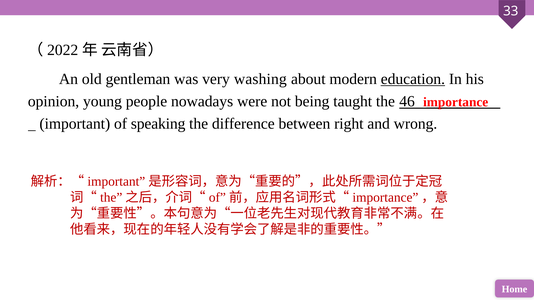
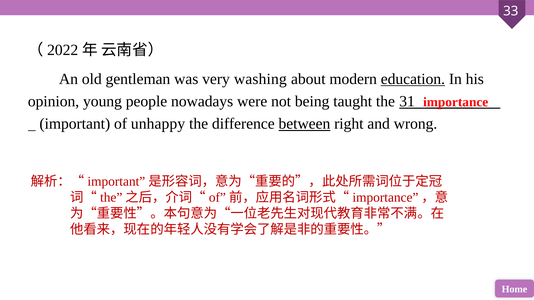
46: 46 -> 31 (407, 102)
speaking: speaking -> unhappy (158, 124)
between underline: none -> present (304, 124)
